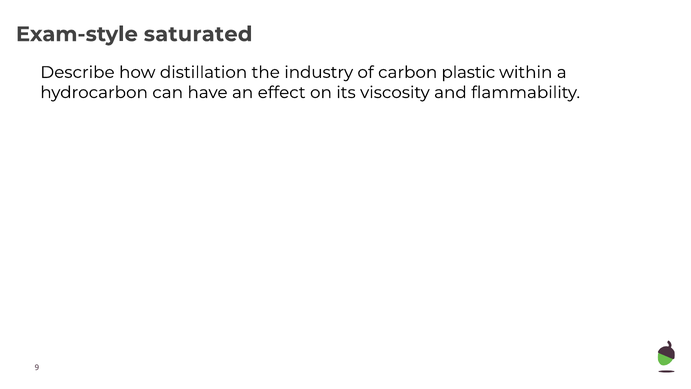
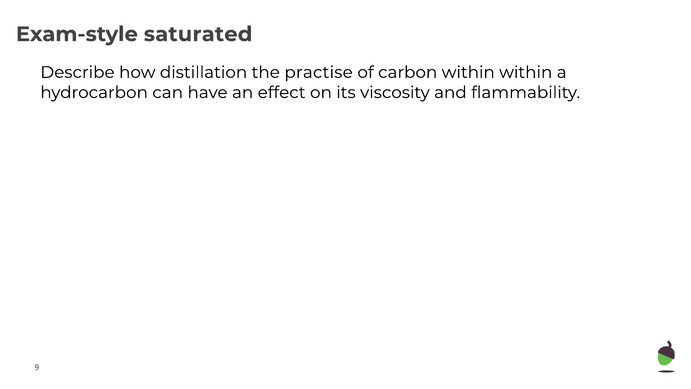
industry: industry -> practise (319, 72)
carbon plastic: plastic -> within (468, 72)
